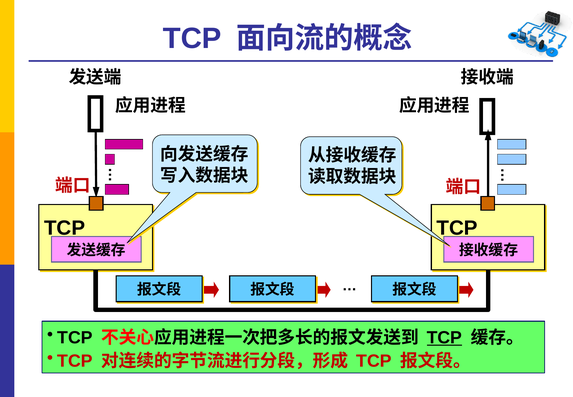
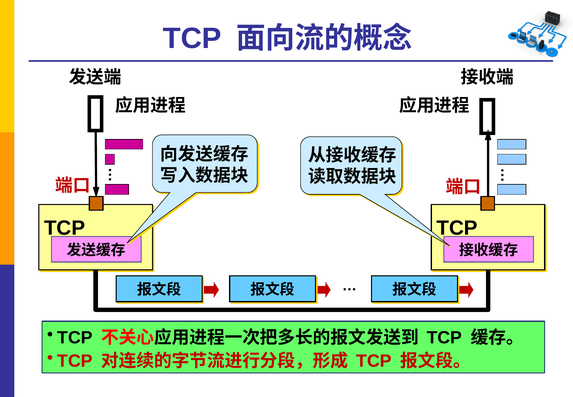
TCP underline: present -> none (444, 337)
